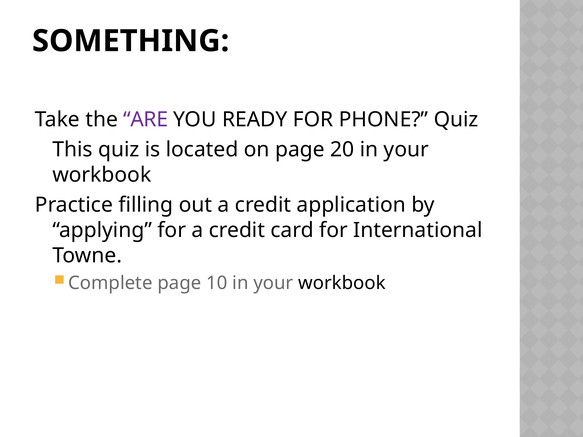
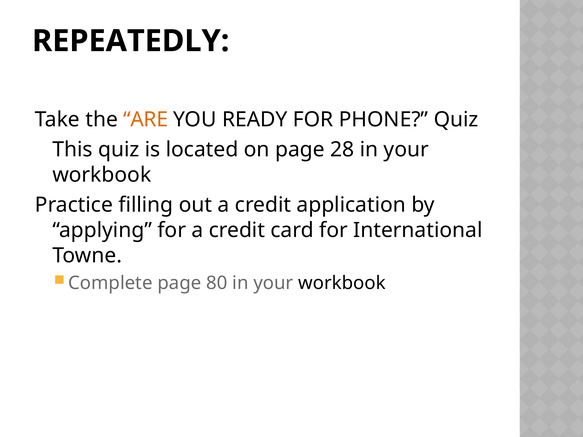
SOMETHING: SOMETHING -> REPEATEDLY (131, 41)
ARE colour: purple -> orange (146, 120)
20: 20 -> 28 (342, 150)
10: 10 -> 80 (217, 283)
